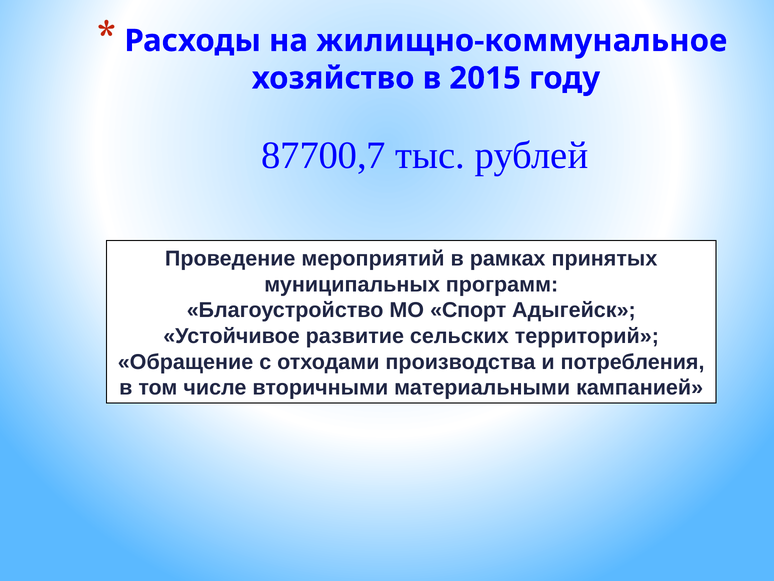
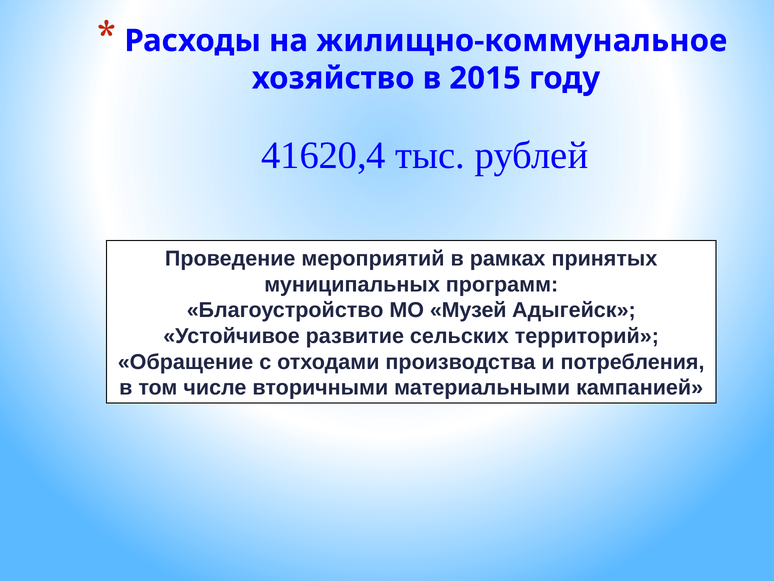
87700,7: 87700,7 -> 41620,4 (324, 155)
Спорт: Спорт -> Музей (468, 310)
